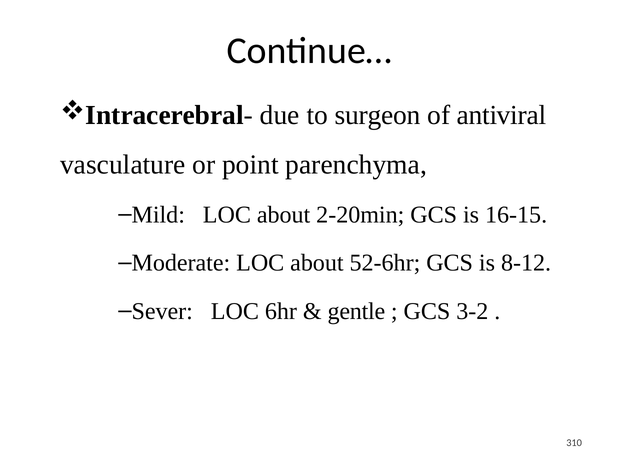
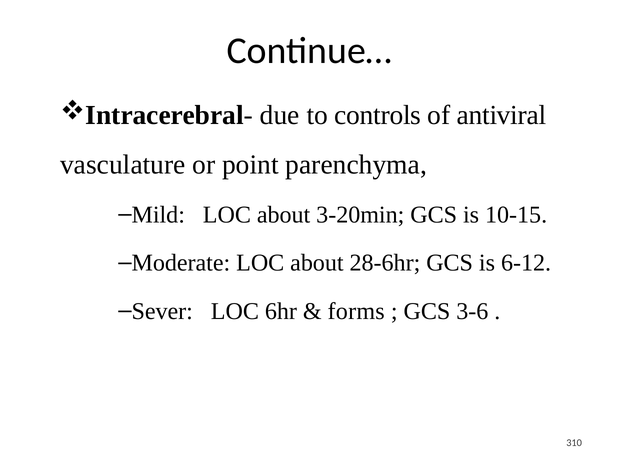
surgeon: surgeon -> controls (378, 115)
2-20min: 2-20min -> 3-20min (360, 215)
16-15: 16-15 -> 10-15 (516, 215)
52-6hr: 52-6hr -> 28-6hr (385, 263)
8-12: 8-12 -> 6-12 (526, 263)
gentle: gentle -> forms (356, 311)
3-2: 3-2 -> 3-6 (472, 311)
